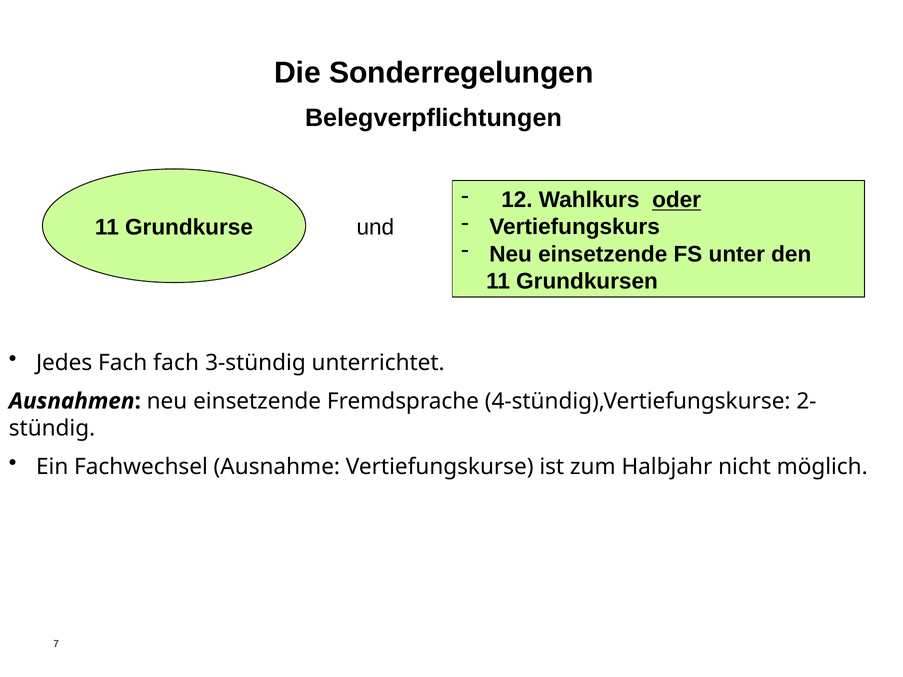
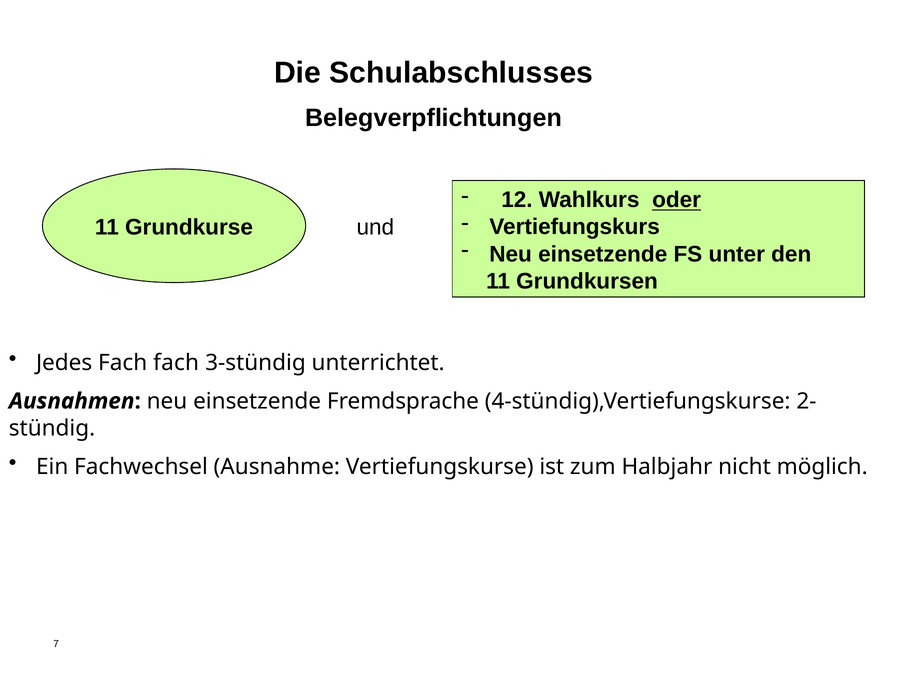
Sonderregelungen: Sonderregelungen -> Schulabschlusses (461, 73)
